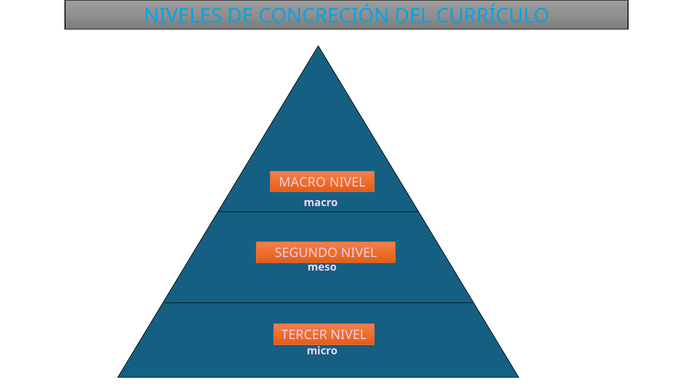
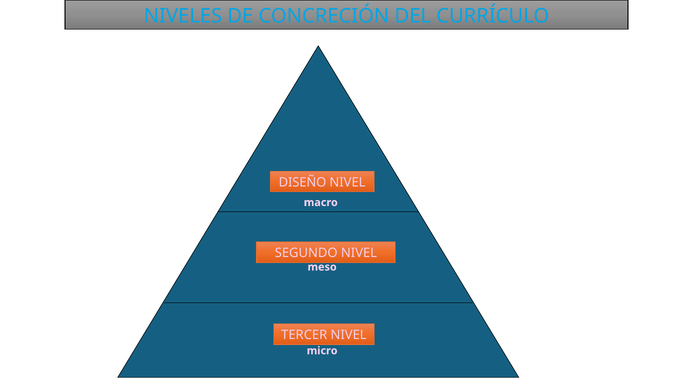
MACRO: MACRO -> DISEÑO (302, 182)
